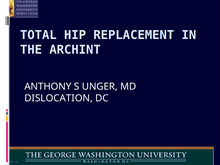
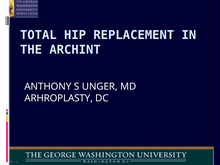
DISLOCATION: DISLOCATION -> ARHROPLASTY (59, 98)
